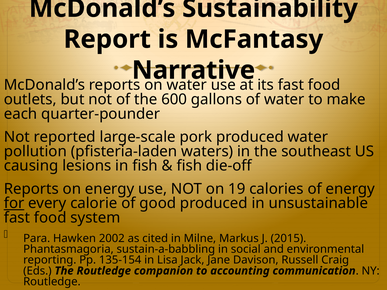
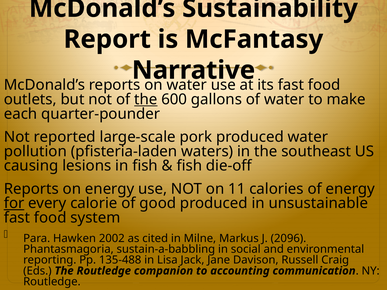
the underline: none -> present (146, 99)
19: 19 -> 11 (237, 189)
2015: 2015 -> 2096 (288, 239)
135-154: 135-154 -> 135-488 (120, 260)
